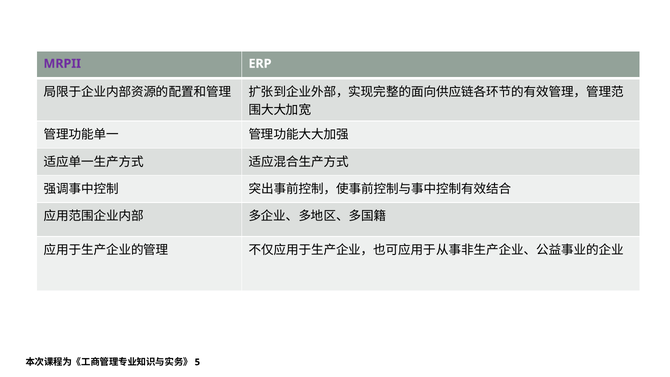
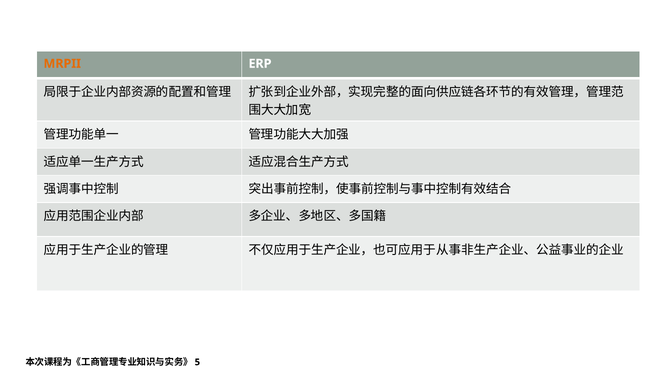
MRPII colour: purple -> orange (62, 64)
